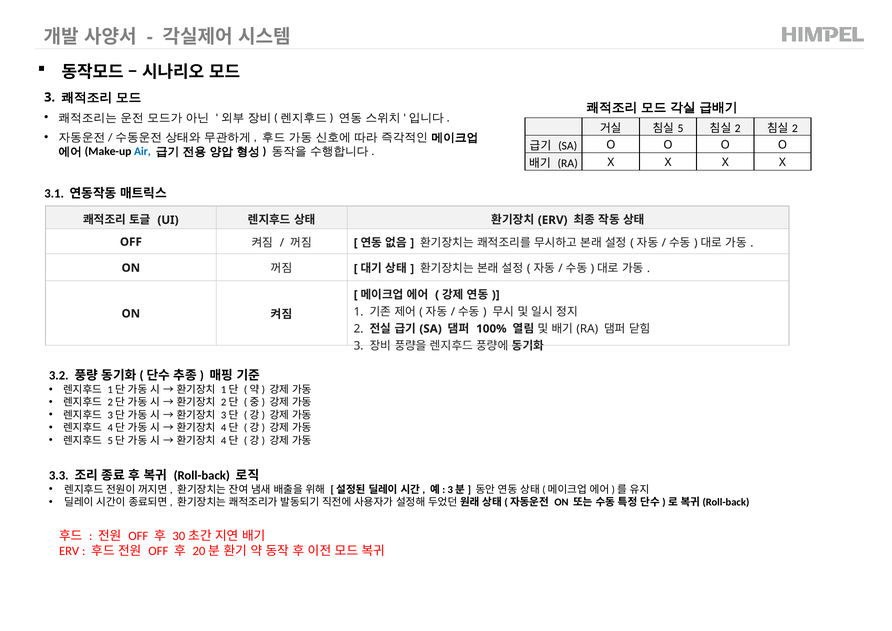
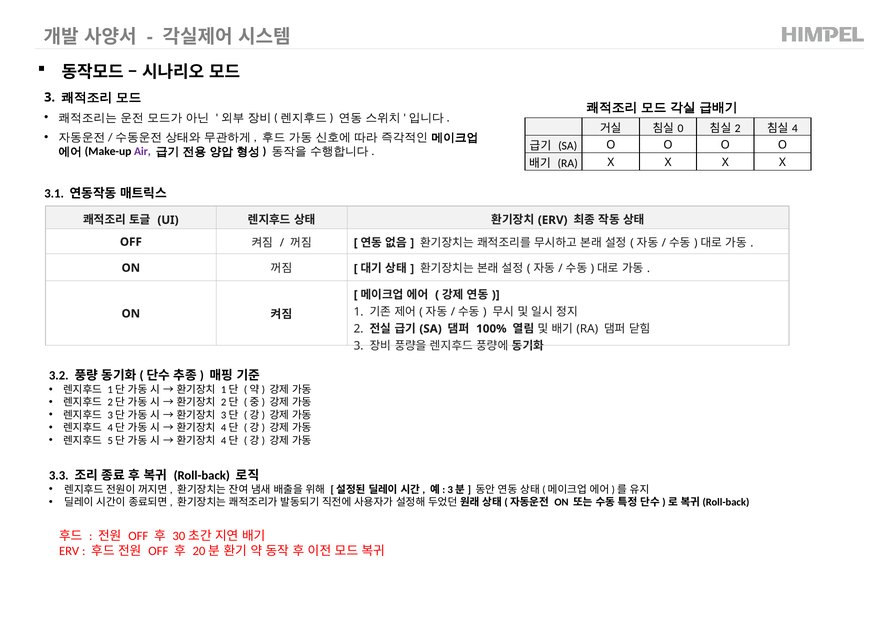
5: 5 -> 0 (680, 128)
2: 2 -> 4 (795, 128)
Air colour: blue -> purple (142, 151)
